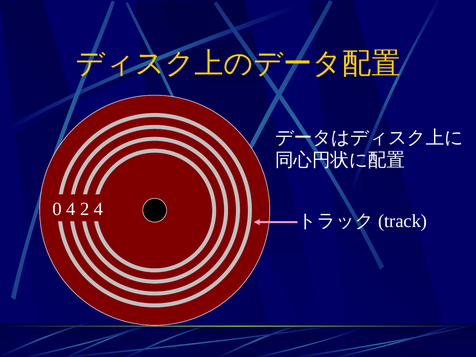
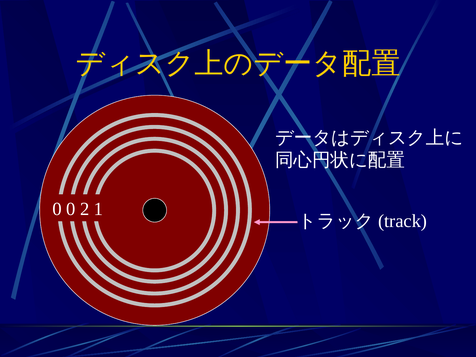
0 4: 4 -> 0 (71, 209)
2 4: 4 -> 1 (99, 209)
